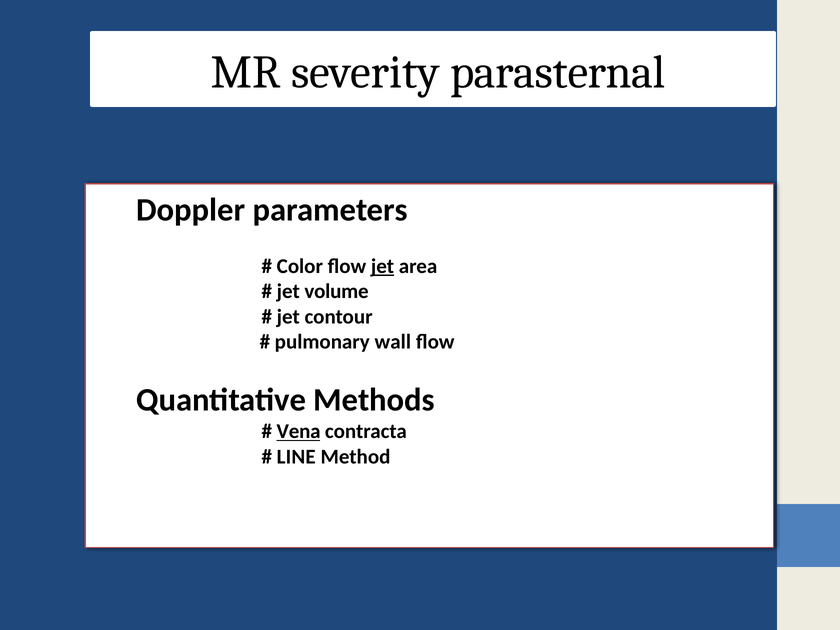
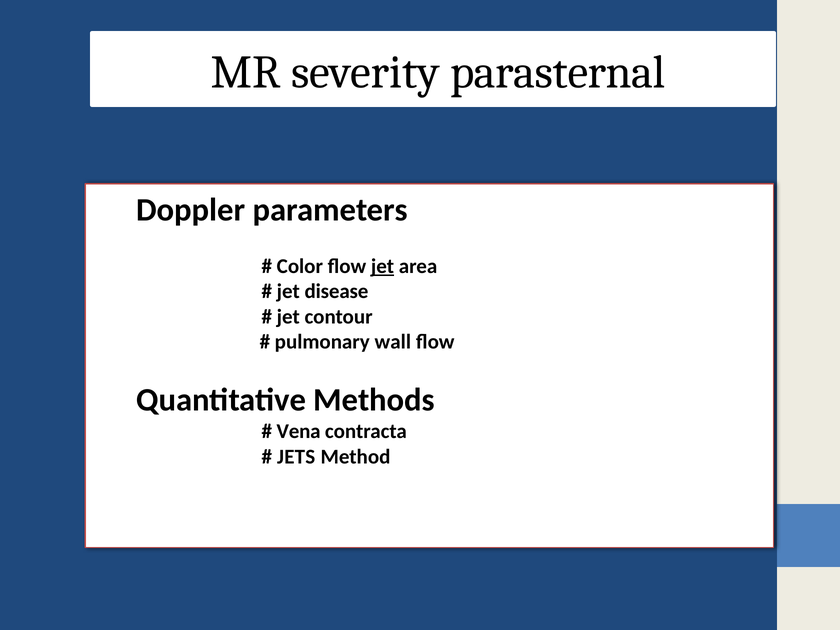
volume: volume -> disease (336, 292)
Vena underline: present -> none (299, 432)
LINE: LINE -> JETS (296, 457)
